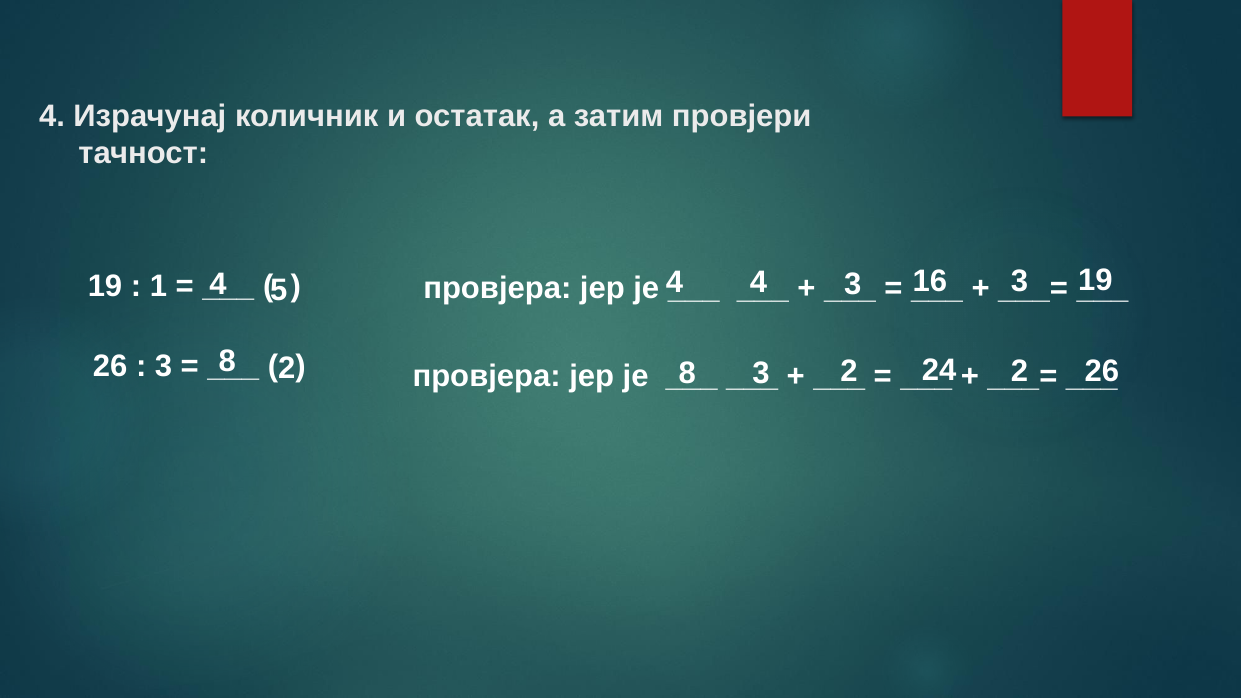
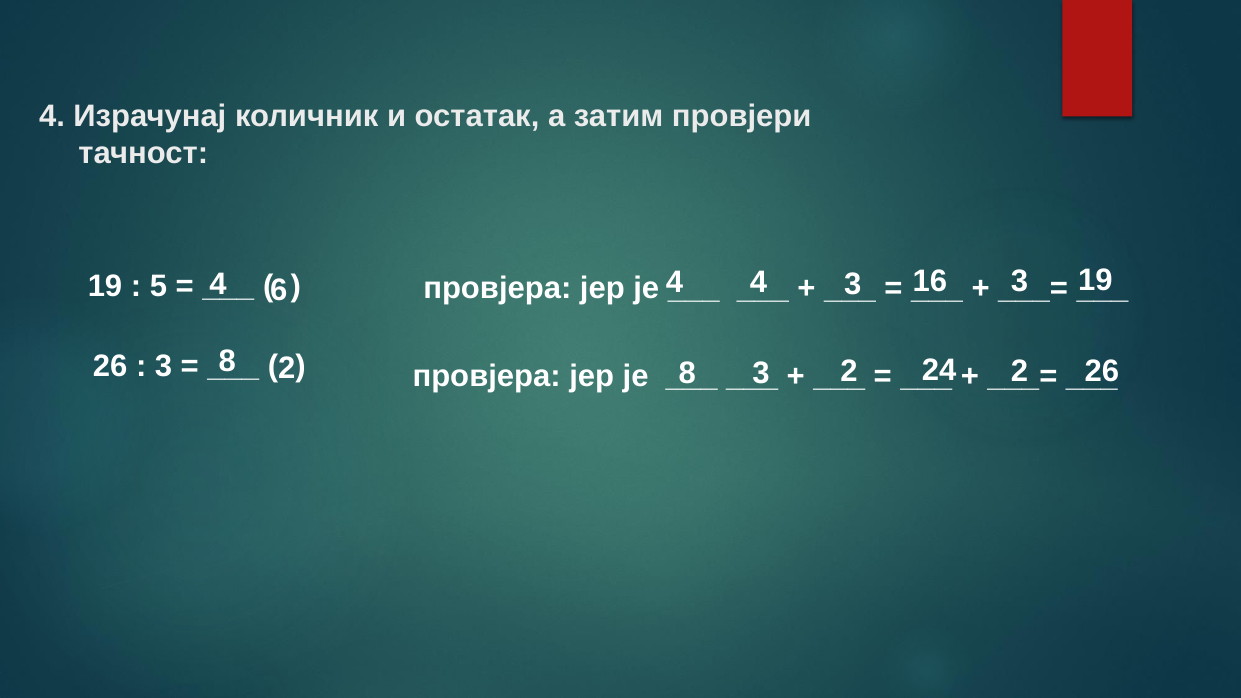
5: 5 -> 6 (279, 290)
1: 1 -> 5 (158, 287)
